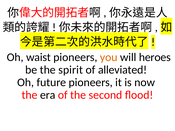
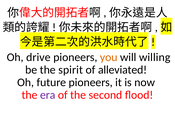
waist: waist -> drive (38, 57)
heroes: heroes -> willing (155, 57)
era colour: black -> purple (48, 95)
